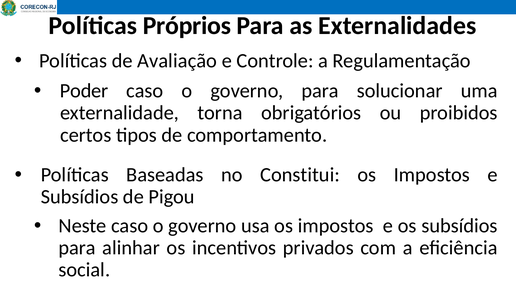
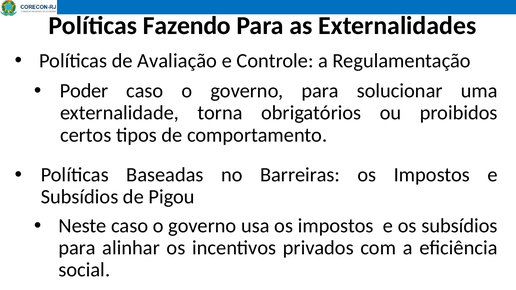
Próprios: Próprios -> Fazendo (187, 26)
Constitui: Constitui -> Barreiras (300, 175)
